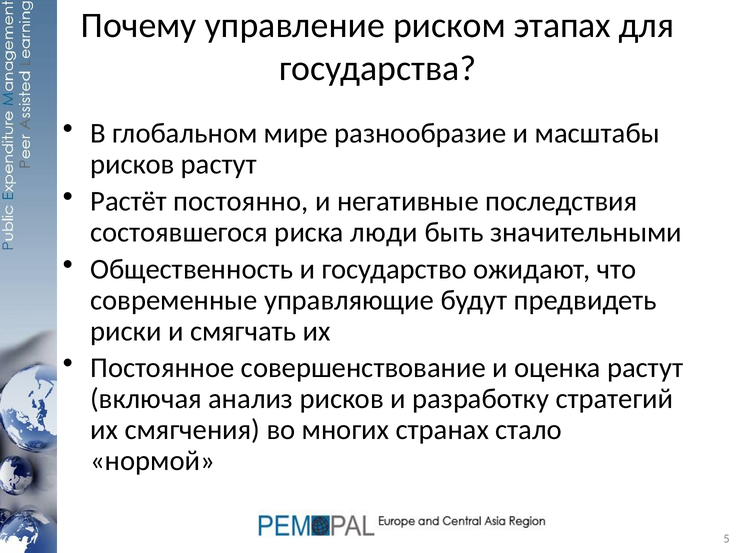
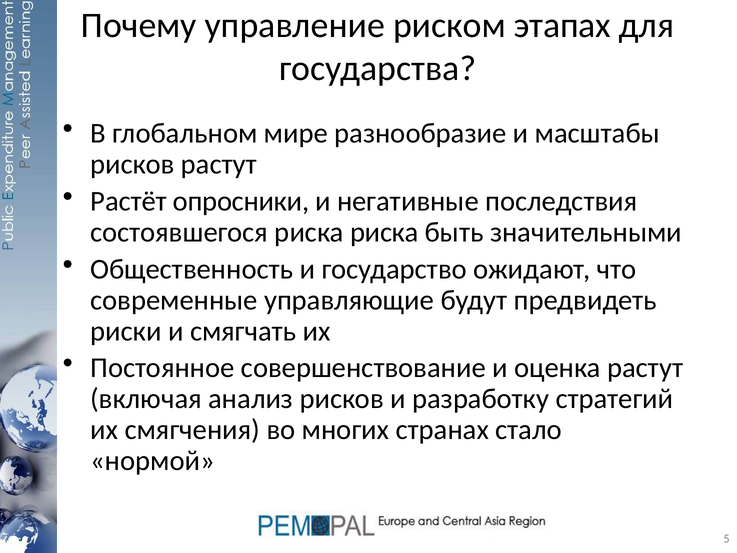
постоянно: постоянно -> опросники (241, 201)
риска люди: люди -> риска (384, 232)
